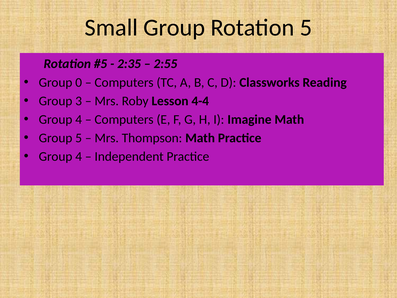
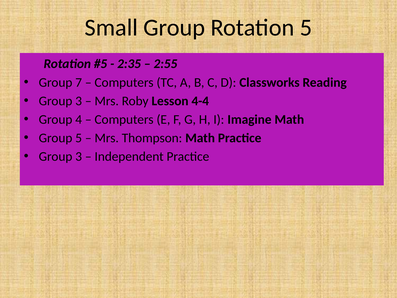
0: 0 -> 7 (79, 82)
4: 4 -> 3 (79, 156)
